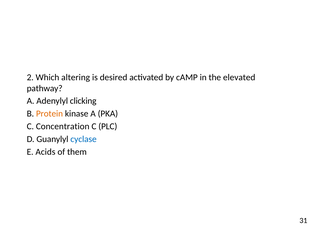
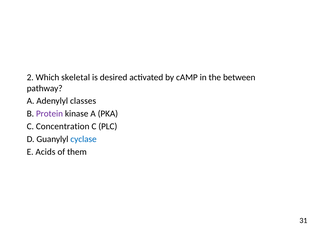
altering: altering -> skeletal (76, 77)
elevated: elevated -> between (239, 77)
clicking: clicking -> classes (83, 101)
Protein colour: orange -> purple (49, 114)
